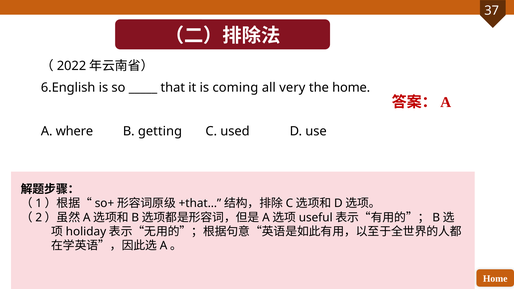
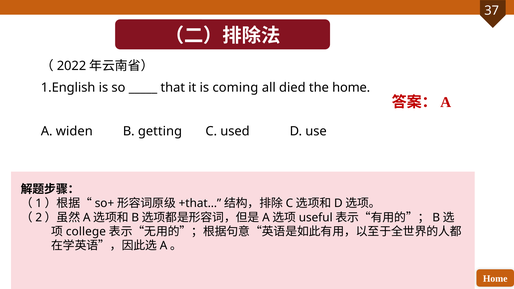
6.English: 6.English -> 1.English (68, 88)
very: very -> died (292, 88)
where: where -> widen (74, 131)
holiday: holiday -> college (86, 232)
